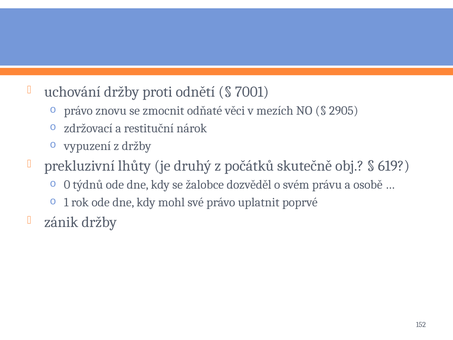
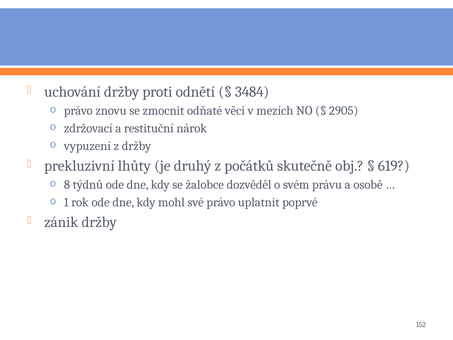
7001: 7001 -> 3484 (252, 92)
0: 0 -> 8 (67, 185)
